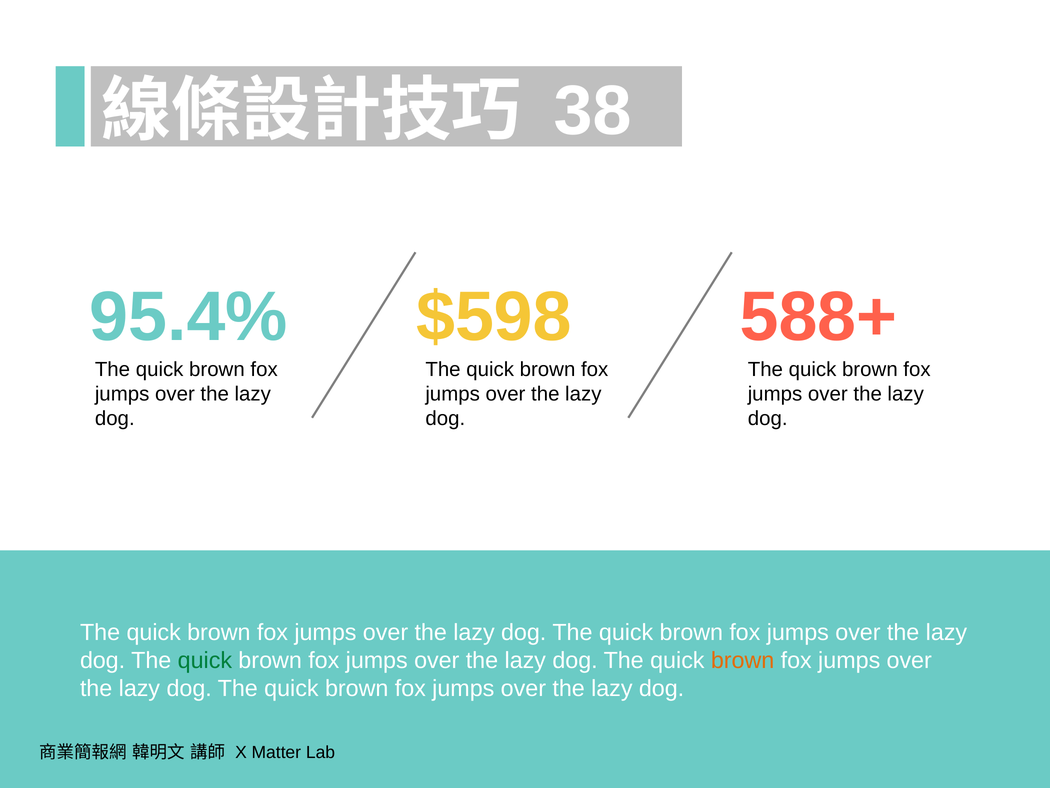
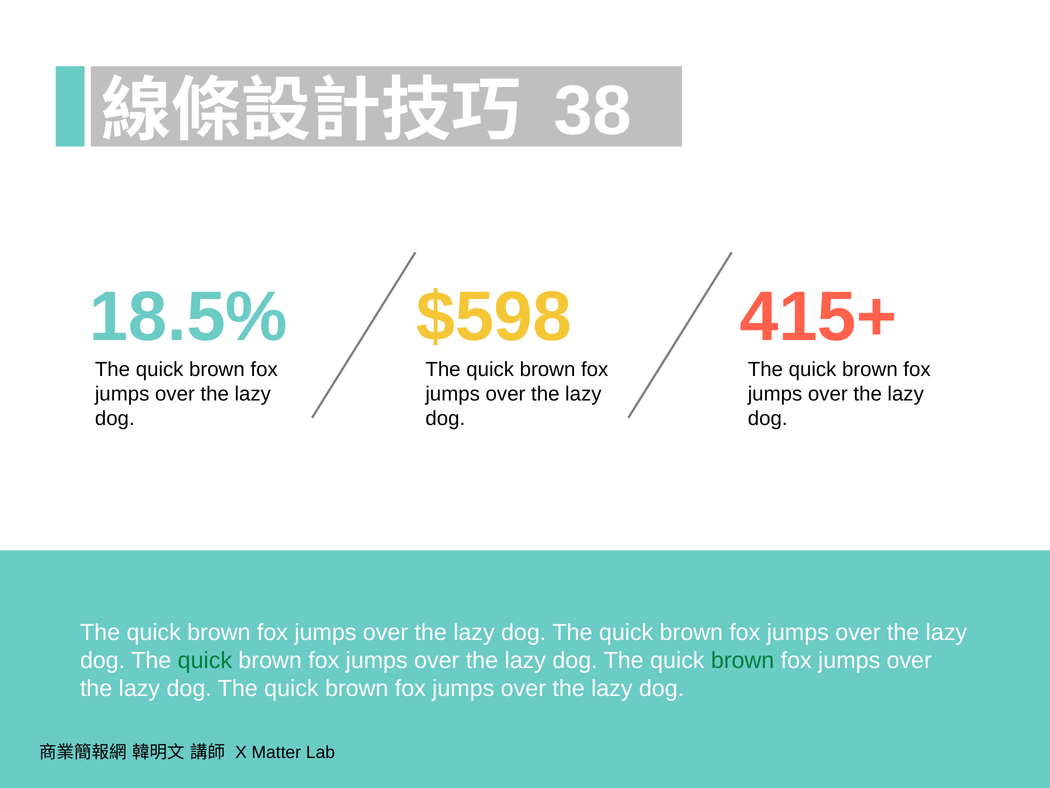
95.4%: 95.4% -> 18.5% (188, 317)
588+: 588+ -> 415+ (818, 317)
brown colour: orange -> green (743, 660)
